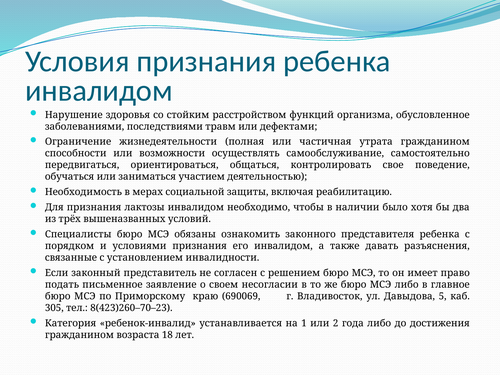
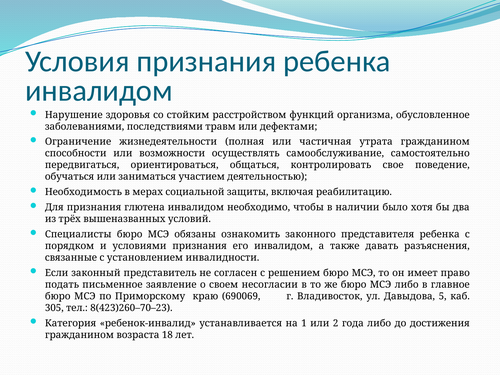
лактозы: лактозы -> глютена (145, 207)
